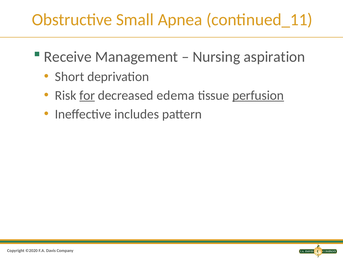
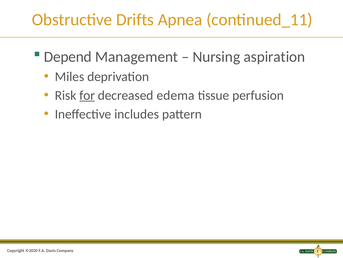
Small: Small -> Drifts (135, 20)
Receive: Receive -> Depend (68, 57)
Short: Short -> Miles (70, 76)
perfusion underline: present -> none (258, 95)
